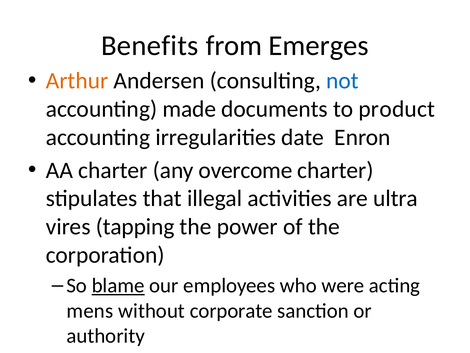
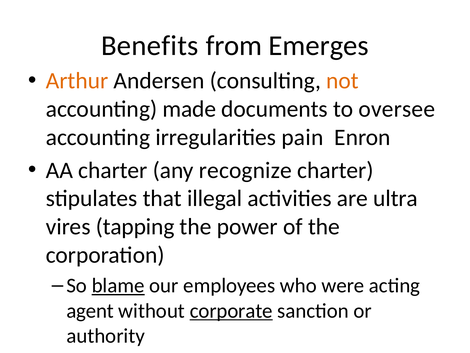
not colour: blue -> orange (343, 81)
product: product -> oversee (397, 109)
date: date -> pain (302, 137)
overcome: overcome -> recognize (245, 170)
mens: mens -> agent (90, 310)
corporate underline: none -> present (231, 310)
